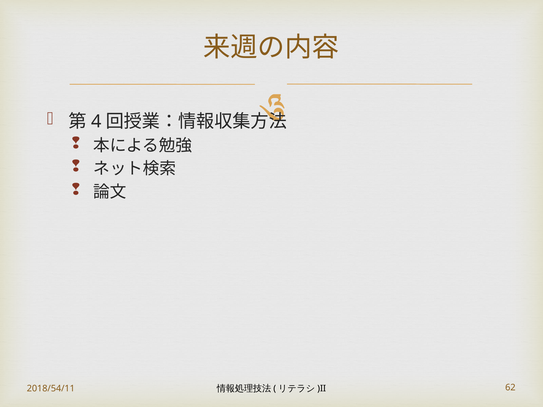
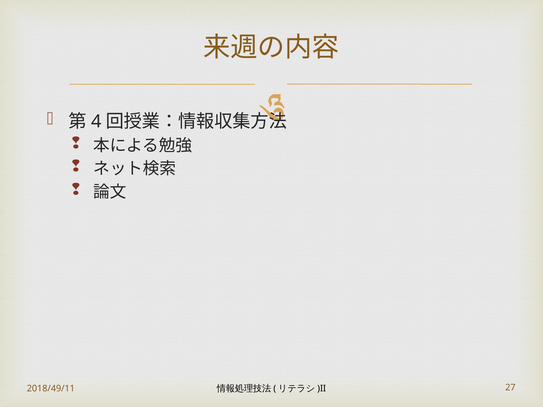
2018/54/11: 2018/54/11 -> 2018/49/11 (51, 389)
62: 62 -> 27 (510, 388)
